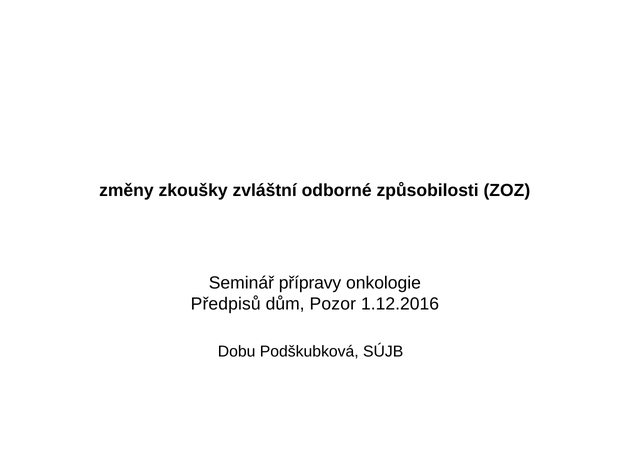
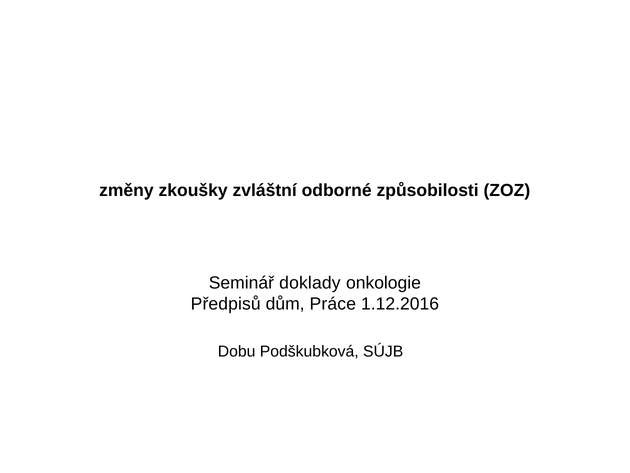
přípravy: přípravy -> doklady (310, 283)
Pozor: Pozor -> Práce (333, 304)
